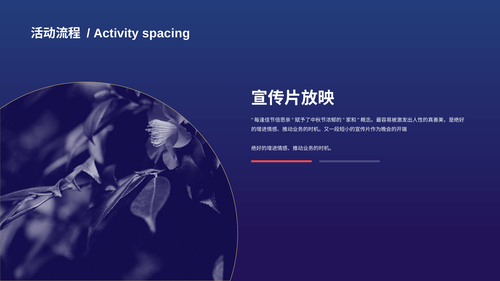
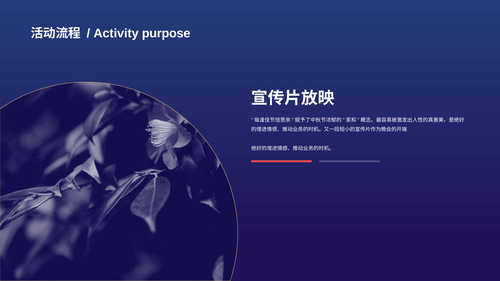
spacing: spacing -> purpose (166, 33)
